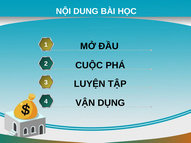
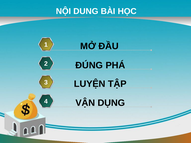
CUỘC: CUỘC -> ĐÚNG (89, 65)
